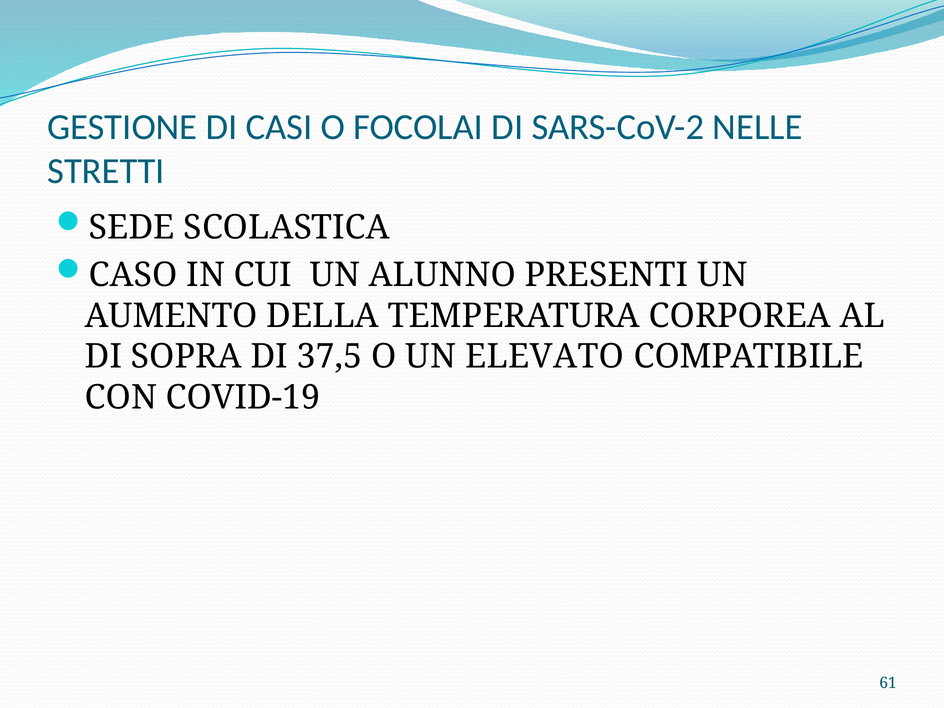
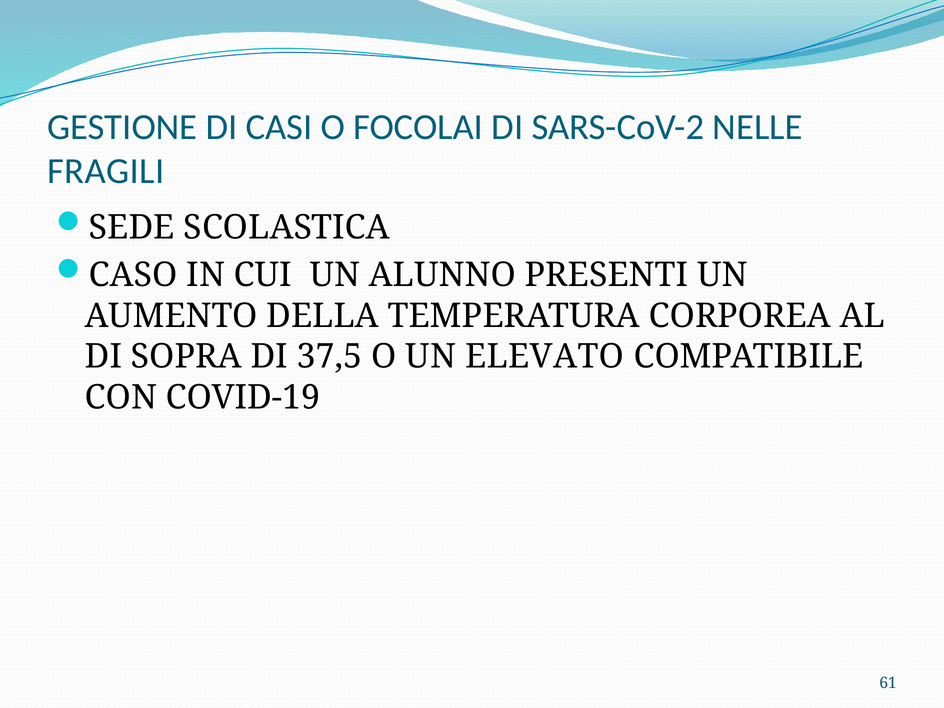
STRETTI: STRETTI -> FRAGILI (106, 171)
